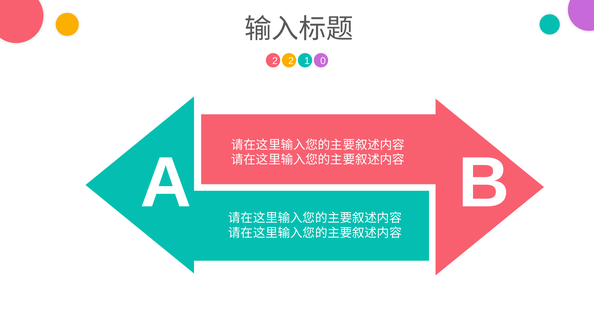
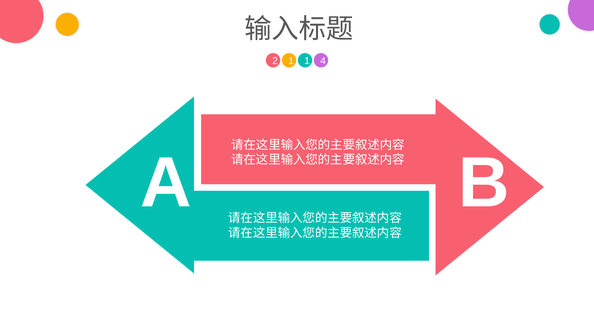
2 2: 2 -> 1 (291, 61)
0: 0 -> 4 (323, 61)
